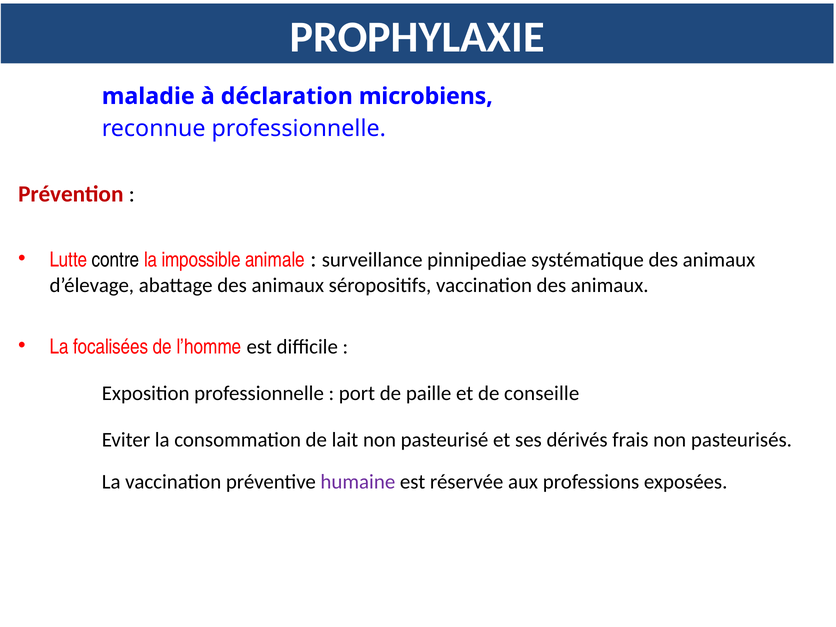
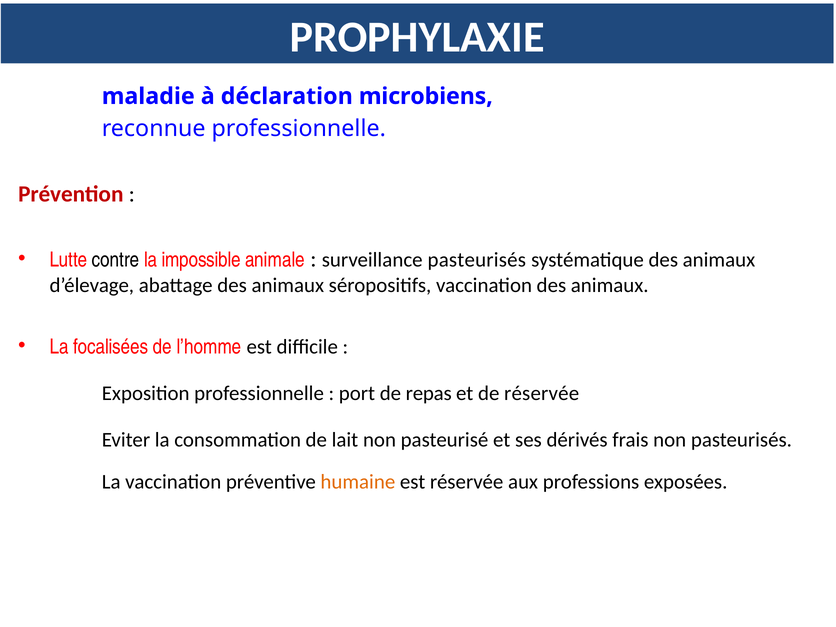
surveillance pinnipediae: pinnipediae -> pasteurisés (477, 260)
paille: paille -> repas (429, 393)
de conseille: conseille -> réservée (542, 393)
humaine colour: purple -> orange (358, 482)
